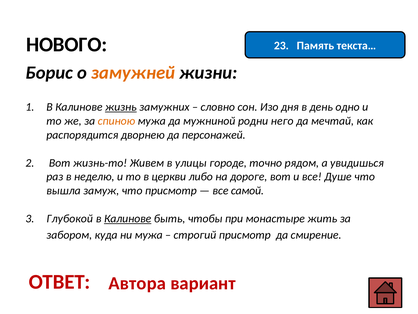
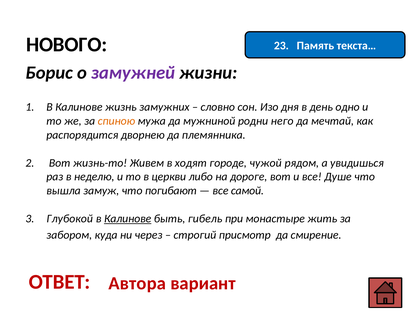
замужней colour: orange -> purple (133, 72)
жизнь underline: present -> none (121, 107)
персонажей: персонажей -> племянника (214, 135)
улицы: улицы -> ходят (191, 163)
точно: точно -> чужой (266, 163)
что присмотр: присмотр -> погибают (171, 190)
чтобы: чтобы -> гибель (205, 218)
ни мужа: мужа -> через (149, 235)
